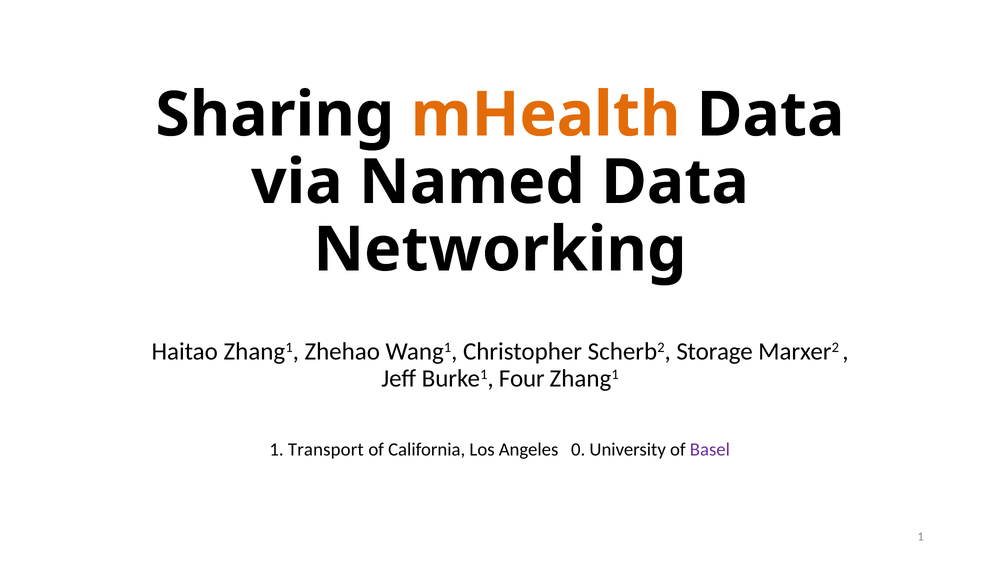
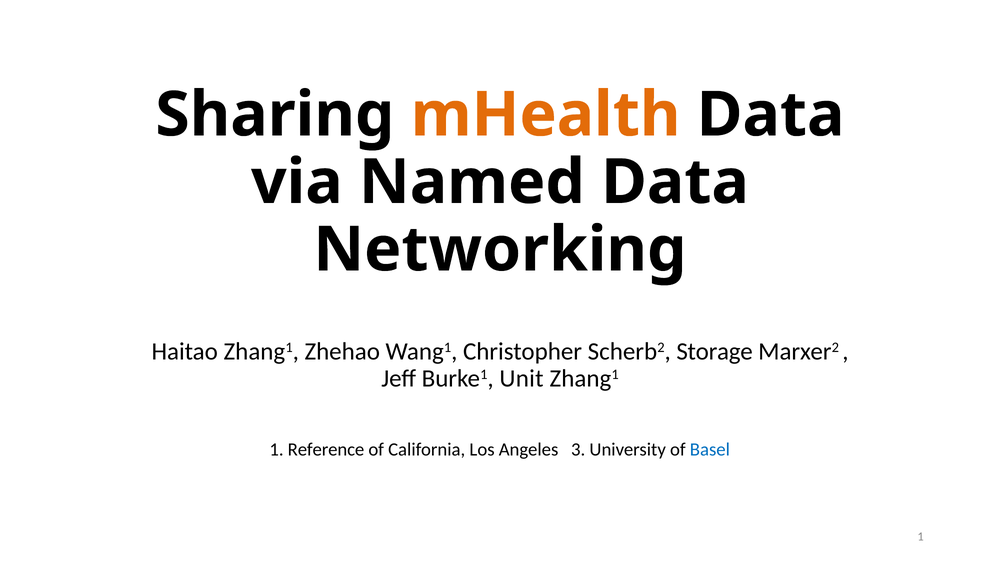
Four: Four -> Unit (521, 379)
Transport: Transport -> Reference (326, 450)
0: 0 -> 3 (578, 450)
Basel colour: purple -> blue (710, 450)
